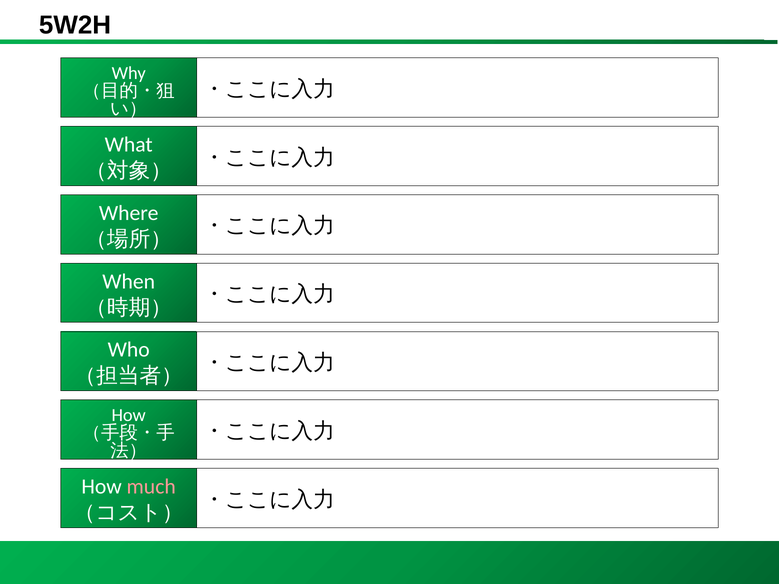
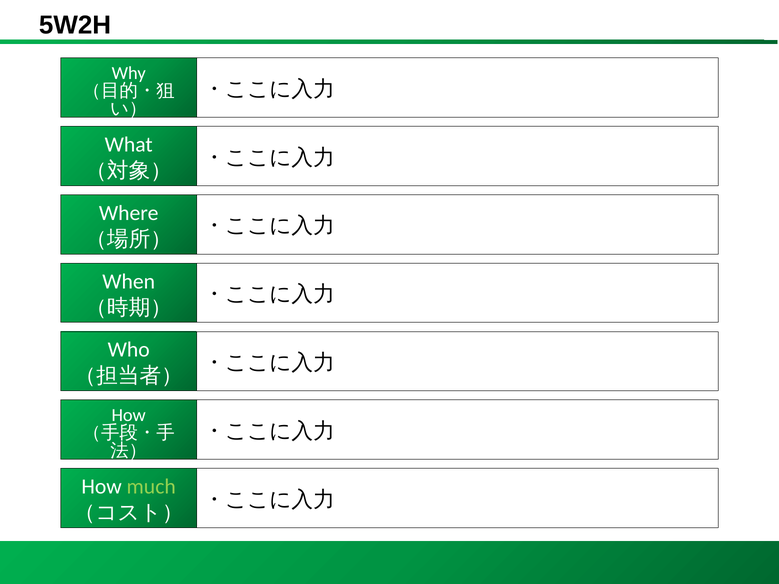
much colour: pink -> light green (151, 487)
